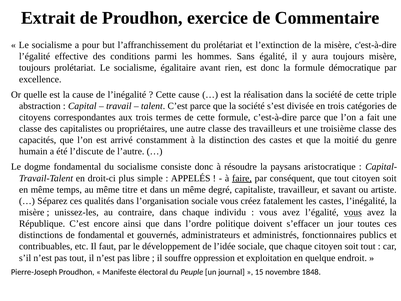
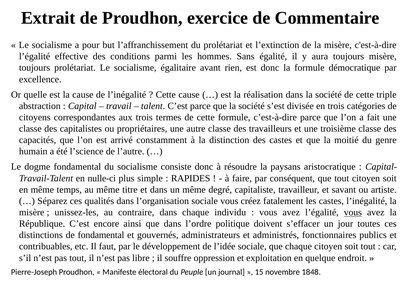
l’discute: l’discute -> l’science (87, 151)
droit-ci: droit-ci -> nulle-ci (102, 178)
APPELÉS: APPELÉS -> RAPIDES (191, 178)
faire underline: present -> none (242, 178)
